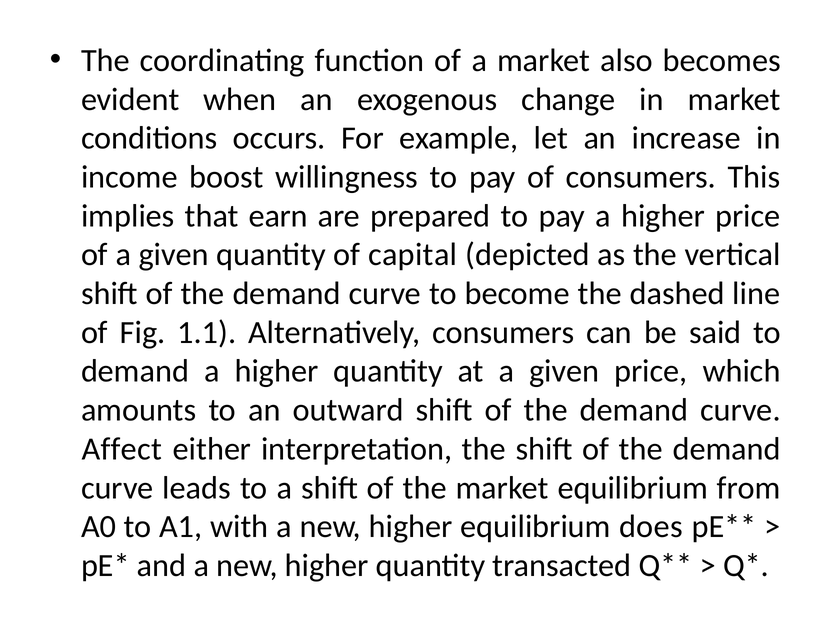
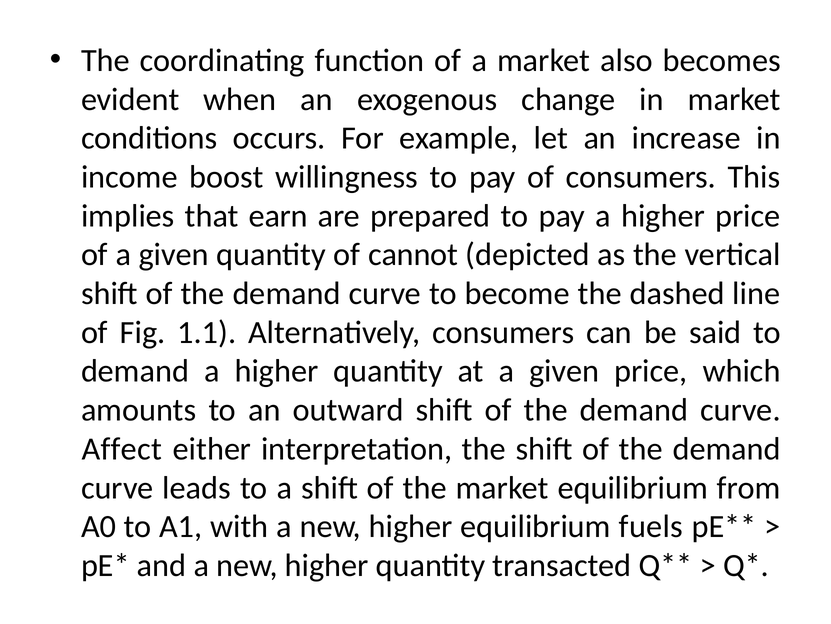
capital: capital -> cannot (413, 254)
does: does -> fuels (651, 526)
